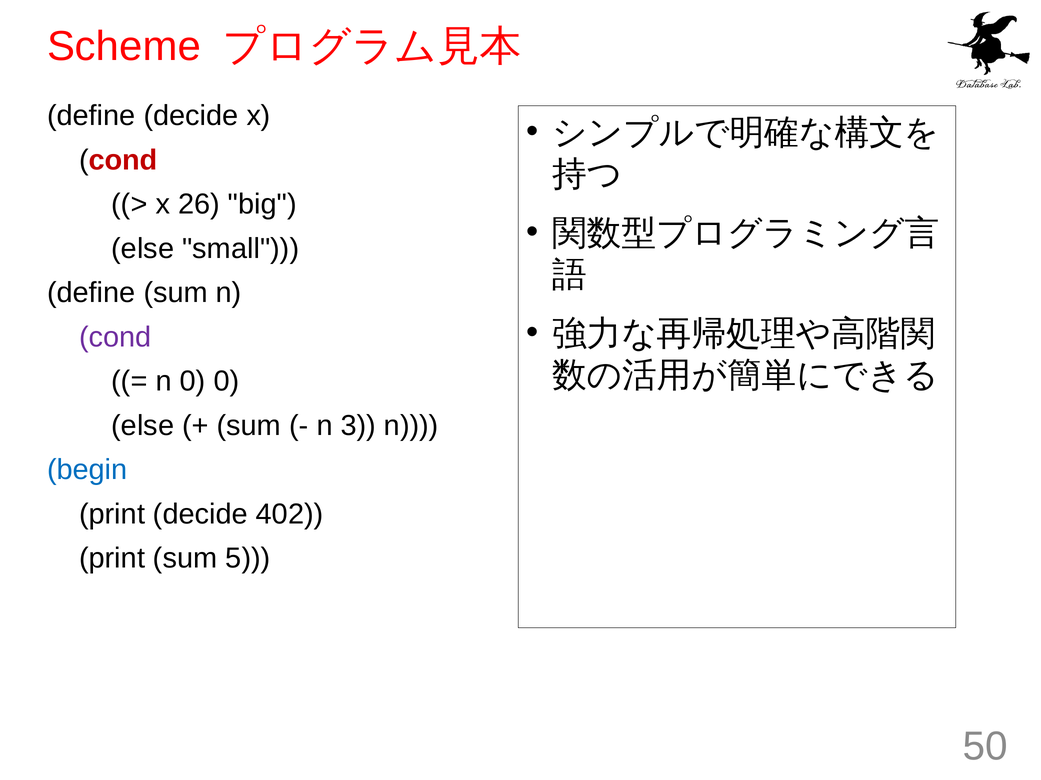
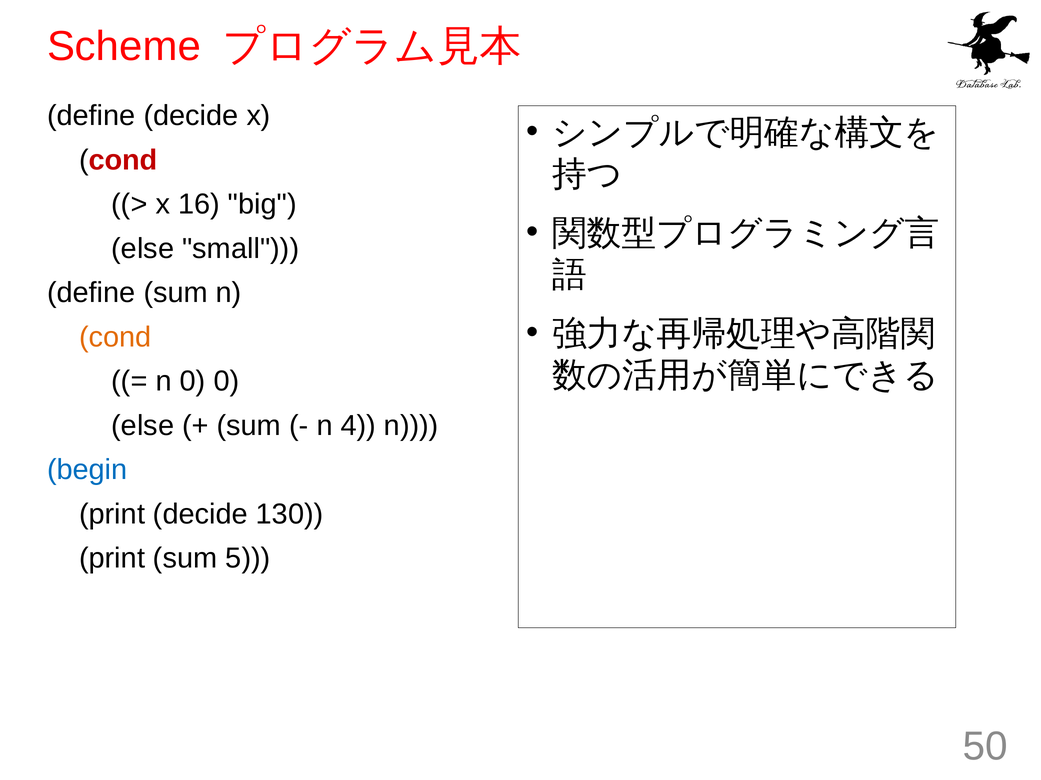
26: 26 -> 16 (199, 205)
cond colour: purple -> orange (115, 337)
3: 3 -> 4 (358, 426)
402: 402 -> 130 (290, 515)
